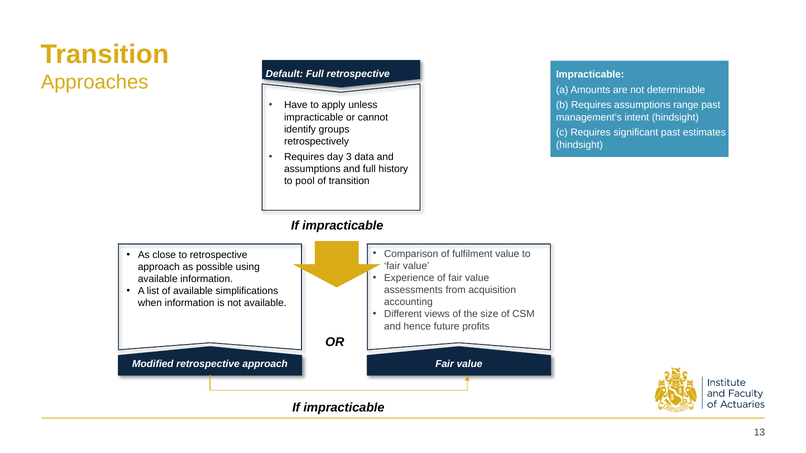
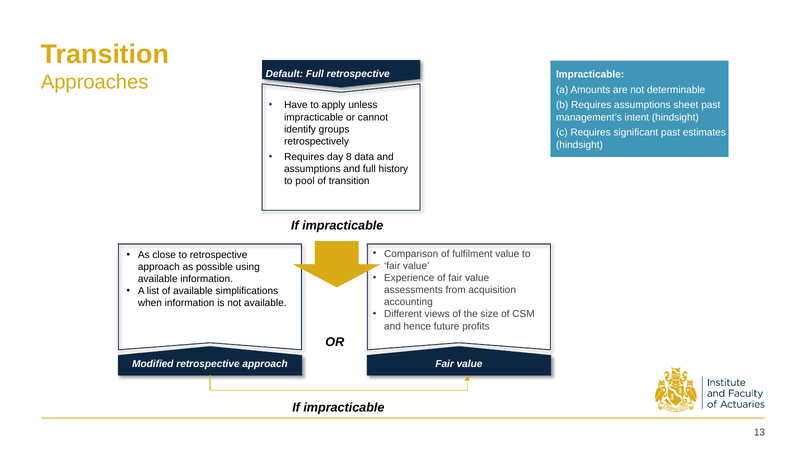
range: range -> sheet (686, 105)
3: 3 -> 8 (349, 157)
